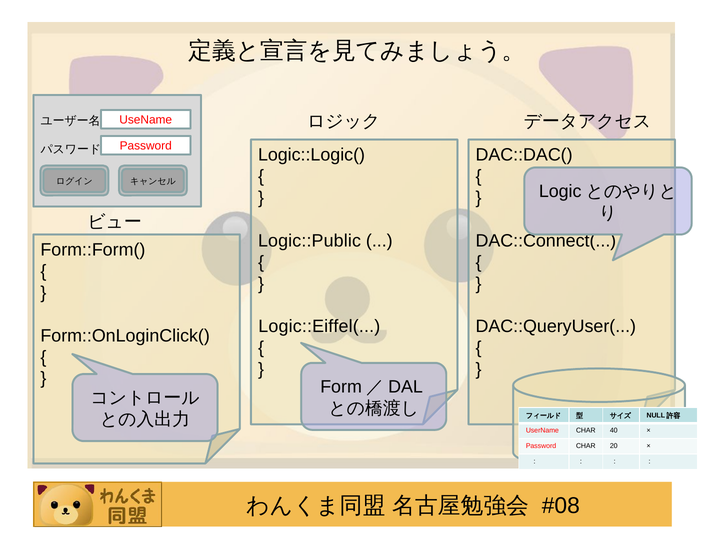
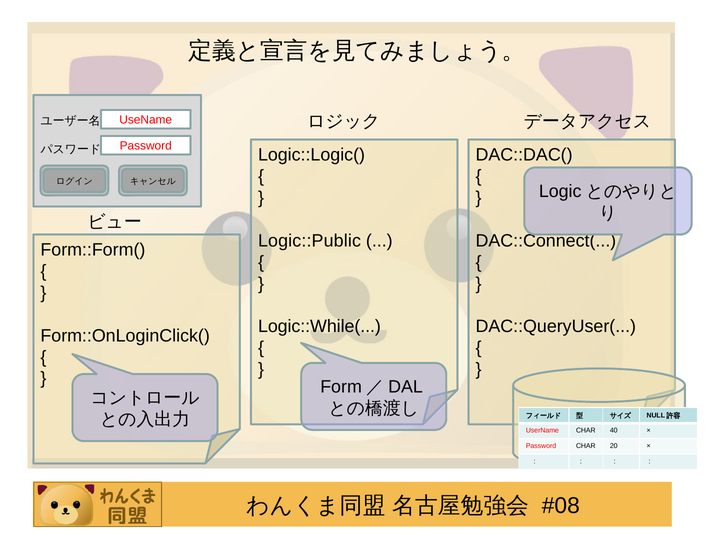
Logic::Eiffel(: Logic::Eiffel( -> Logic::While( (319, 326)
